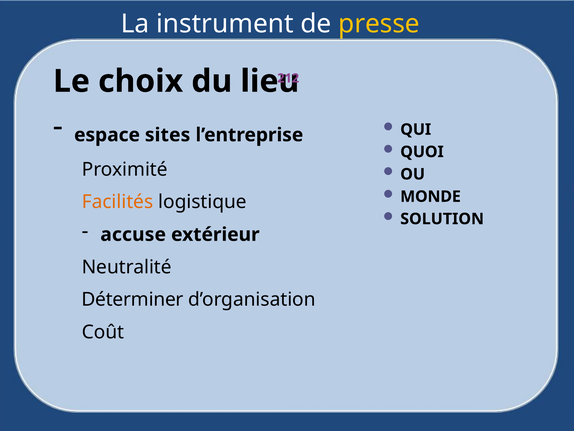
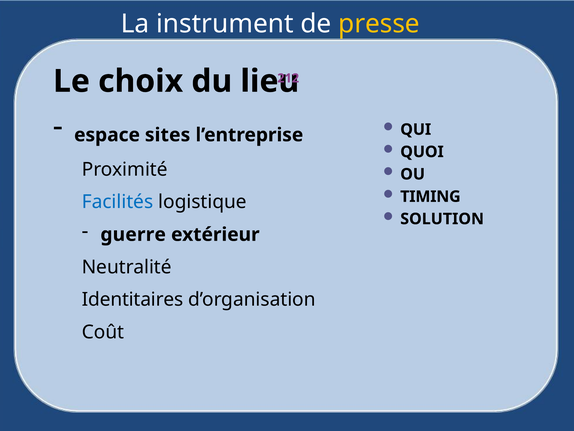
MONDE: MONDE -> TIMING (430, 196)
Facilités colour: orange -> blue (117, 202)
accuse: accuse -> guerre (133, 234)
Déterminer: Déterminer -> Identitaires (133, 299)
